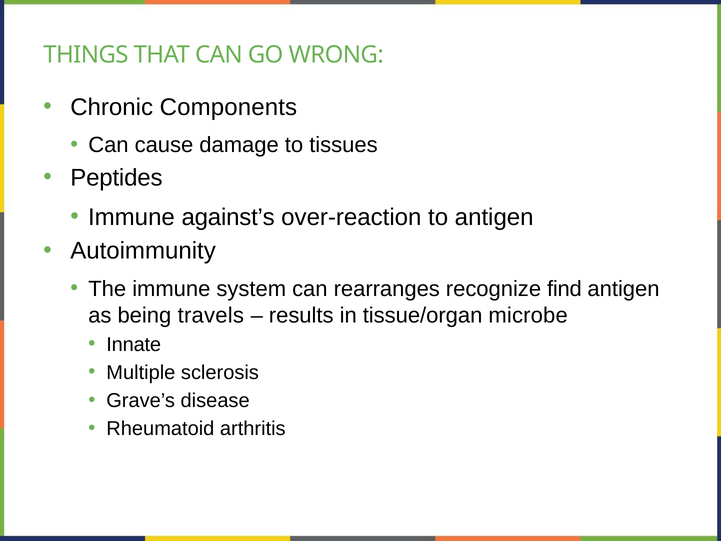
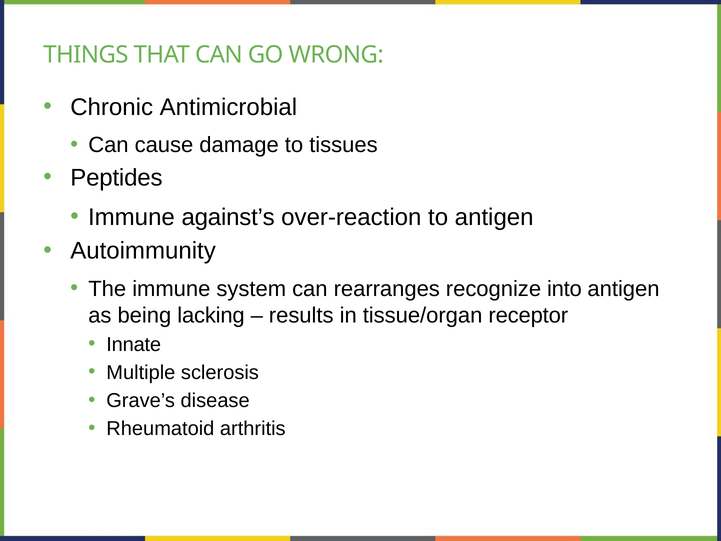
Components: Components -> Antimicrobial (228, 107)
find: find -> into (564, 289)
travels: travels -> lacking (211, 315)
microbe: microbe -> receptor (528, 315)
